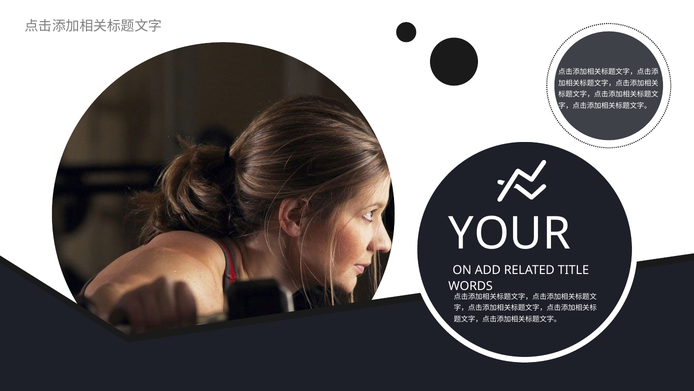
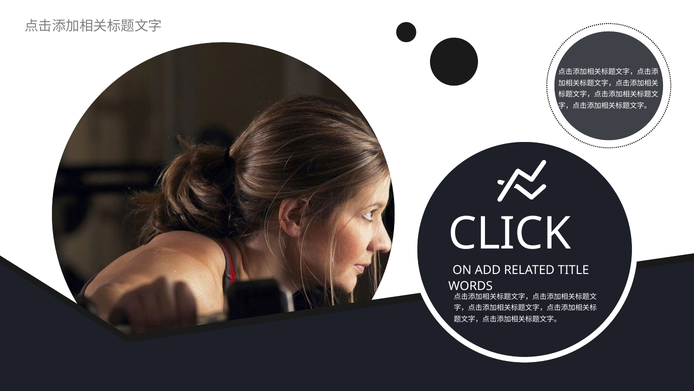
YOUR: YOUR -> CLICK (510, 233)
